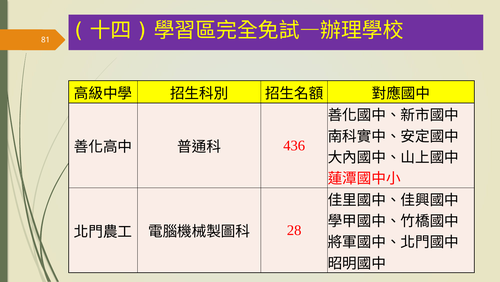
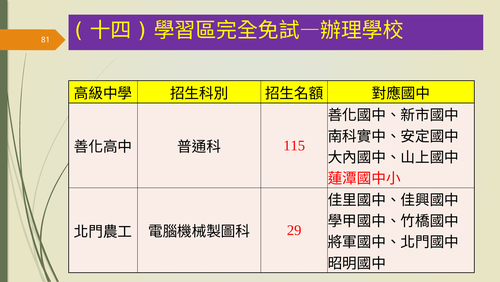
436: 436 -> 115 (294, 145)
28: 28 -> 29 (294, 230)
